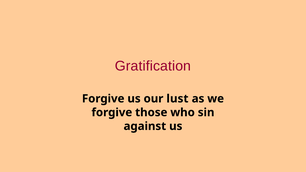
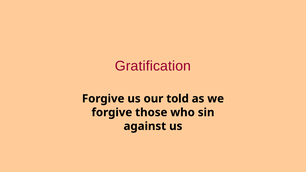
lust: lust -> told (178, 99)
